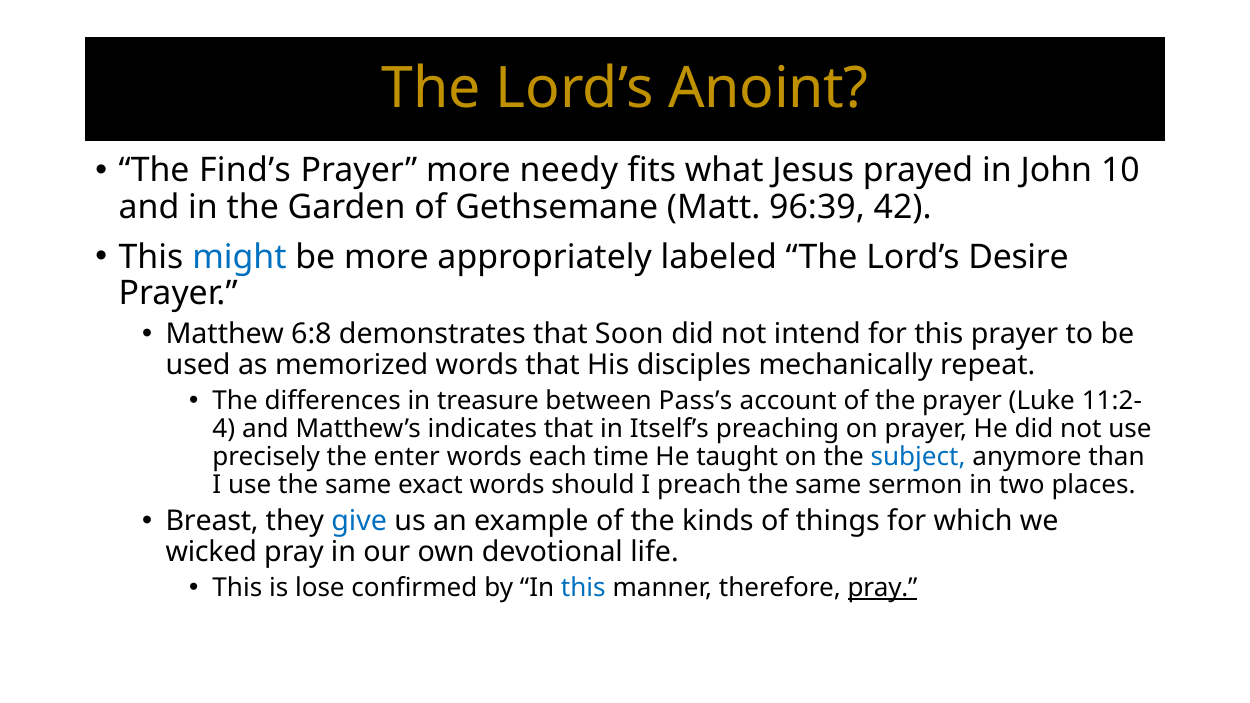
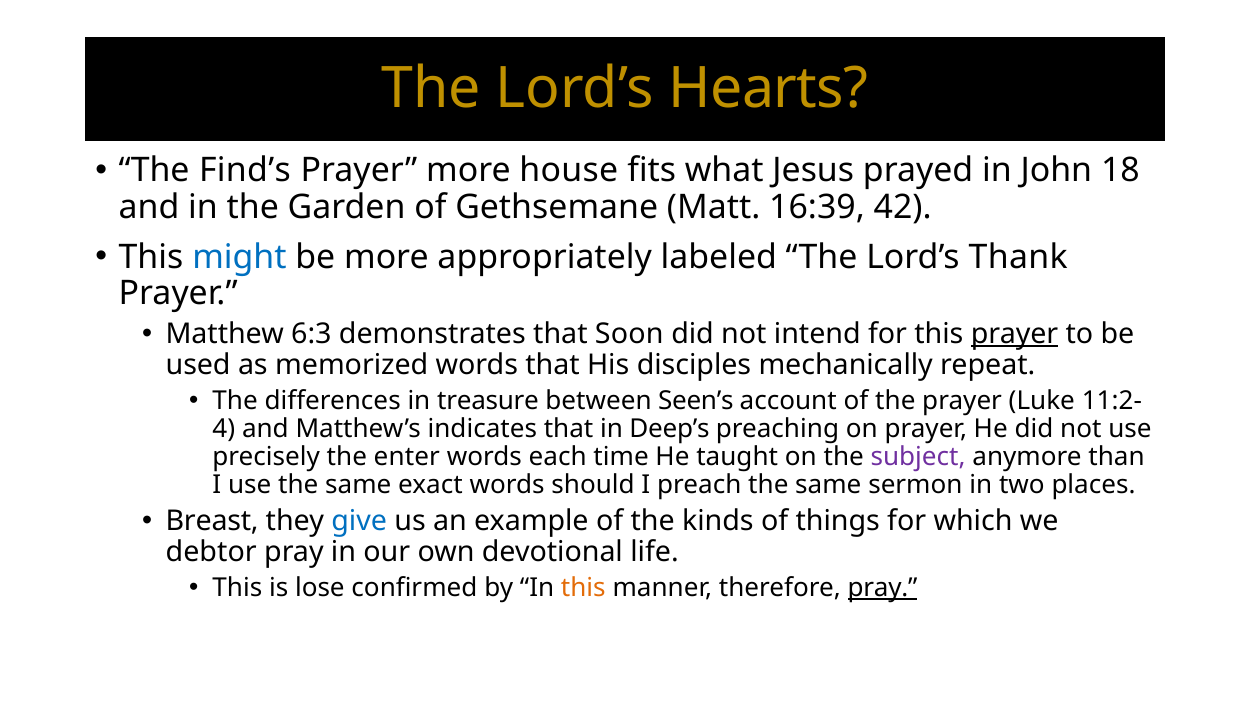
Anoint: Anoint -> Hearts (769, 88)
needy: needy -> house (569, 171)
10: 10 -> 18 (1120, 171)
96:39: 96:39 -> 16:39 (817, 207)
Desire: Desire -> Thank (1018, 257)
6:8: 6:8 -> 6:3 (311, 334)
prayer underline: none -> present (1015, 334)
Pass’s: Pass’s -> Seen’s (696, 401)
Itself’s: Itself’s -> Deep’s (670, 429)
subject colour: blue -> purple (918, 457)
wicked: wicked -> debtor (211, 552)
this colour: blue -> orange (583, 588)
